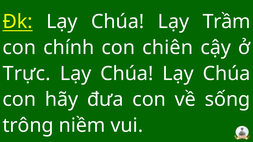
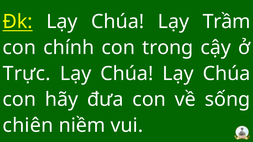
chiên: chiên -> trong (168, 48)
trông: trông -> chiên (28, 126)
